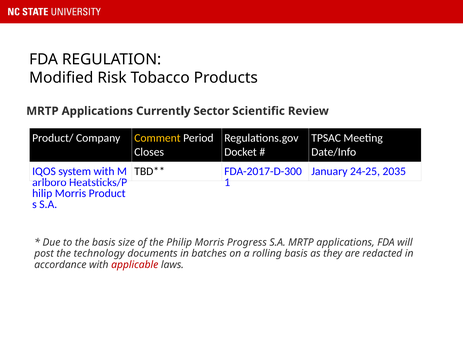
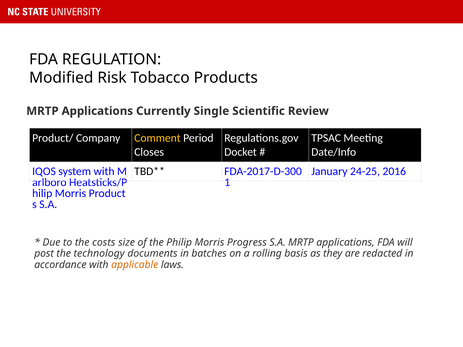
Sector: Sector -> Single (211, 111)
2035: 2035 -> 2016 (394, 172)
the basis: basis -> costs (104, 243)
applicable colour: red -> orange (135, 265)
